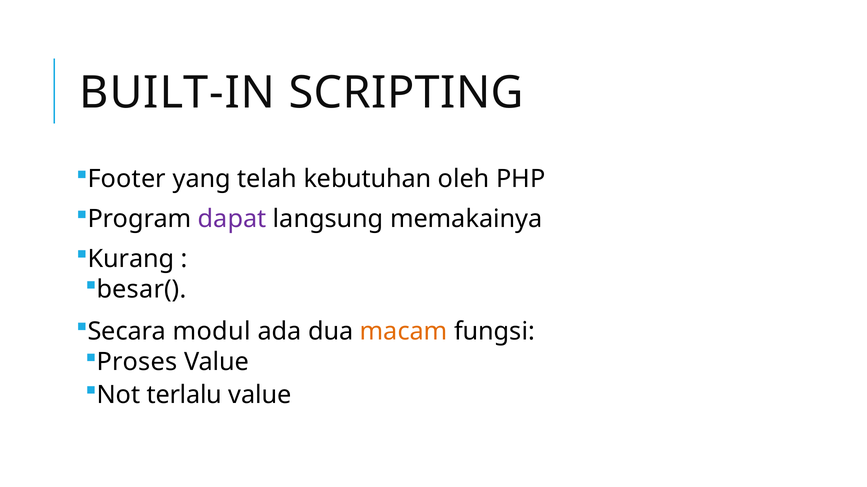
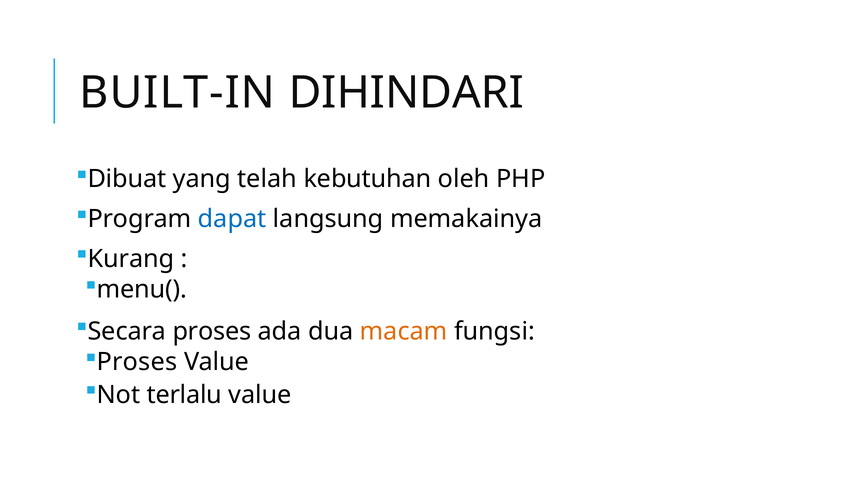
SCRIPTING: SCRIPTING -> DIHINDARI (406, 93)
Footer: Footer -> Dibuat (127, 179)
dapat colour: purple -> blue (232, 219)
besar(: besar( -> menu( (142, 290)
Secara modul: modul -> proses (212, 332)
